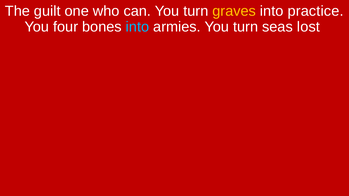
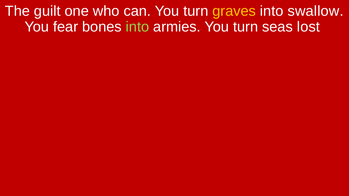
practice: practice -> swallow (316, 11)
four: four -> fear (66, 27)
into colour: light blue -> light green (137, 27)
